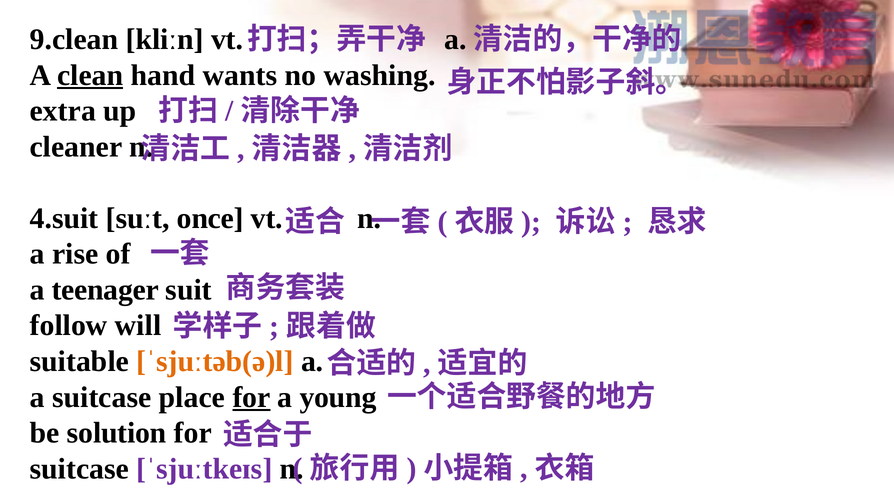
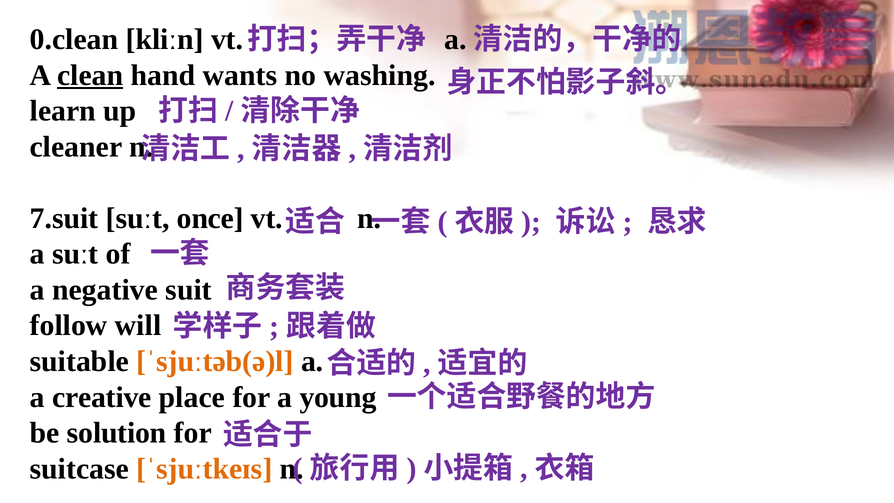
9.clean: 9.clean -> 0.clean (74, 39)
extra: extra -> learn (63, 111)
4.suit: 4.suit -> 7.suit (64, 218)
a rise: rise -> suːt (75, 254)
teenager: teenager -> negative (105, 290)
a suitcase: suitcase -> creative (102, 397)
for underline: present -> none (252, 397)
ˈsjuːtkeɪs colour: purple -> orange (204, 469)
